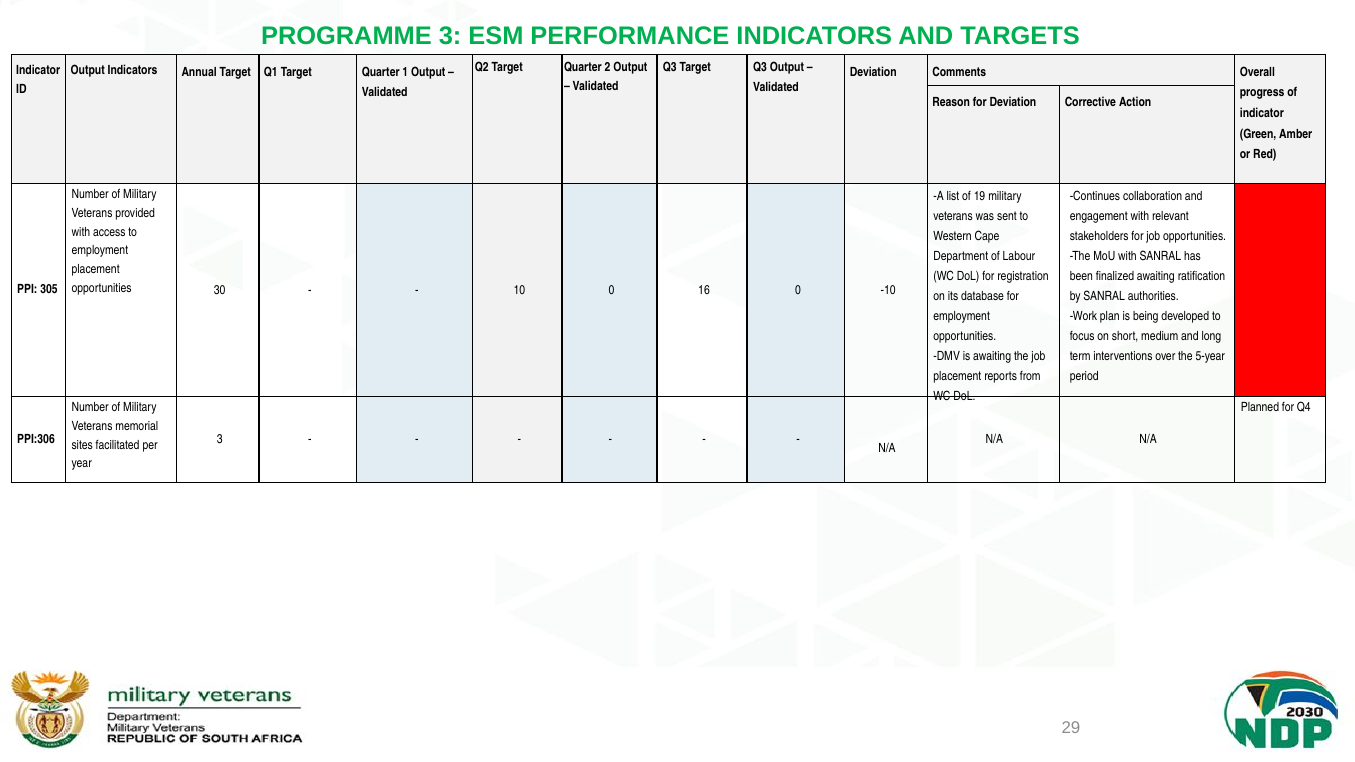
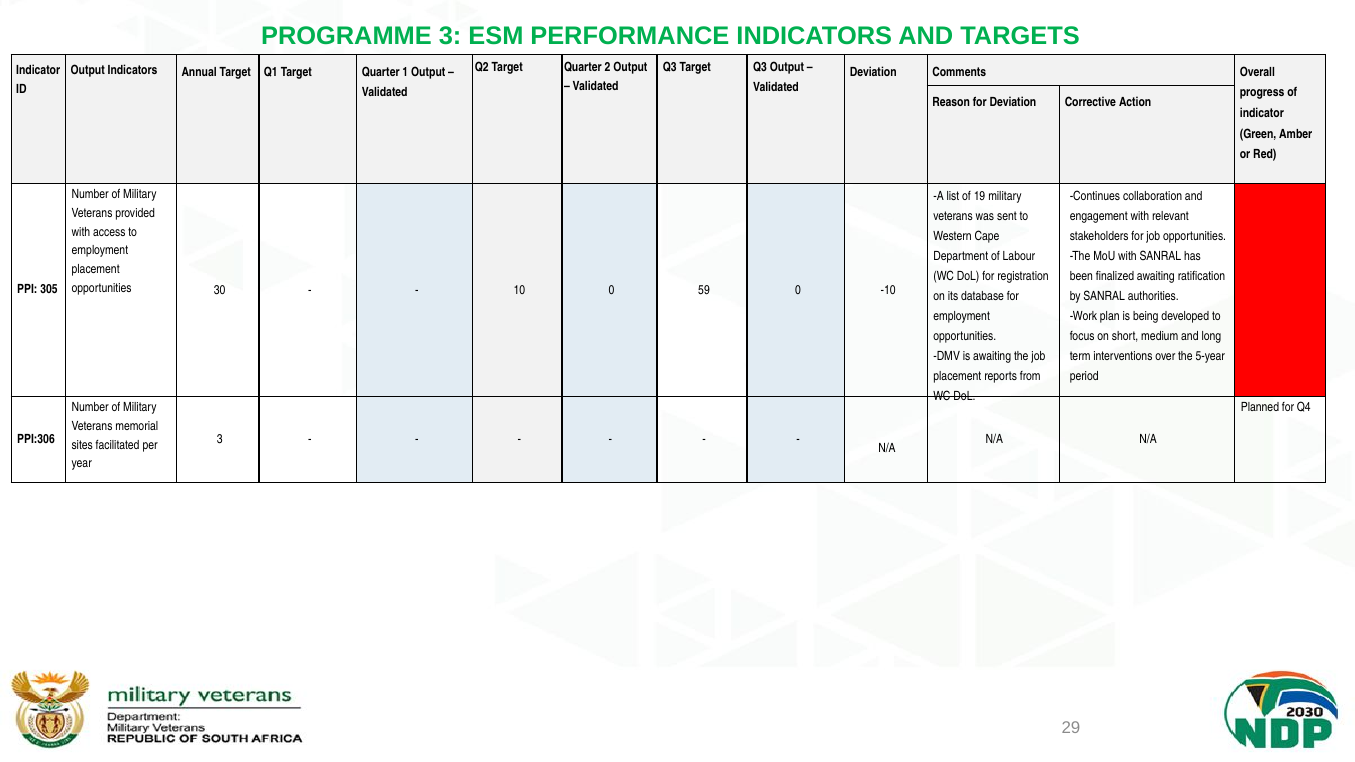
16: 16 -> 59 (704, 290)
